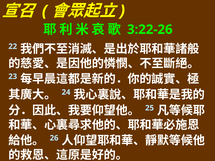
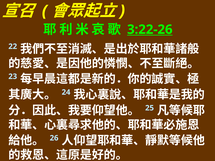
3:22-26 underline: none -> present (150, 30)
